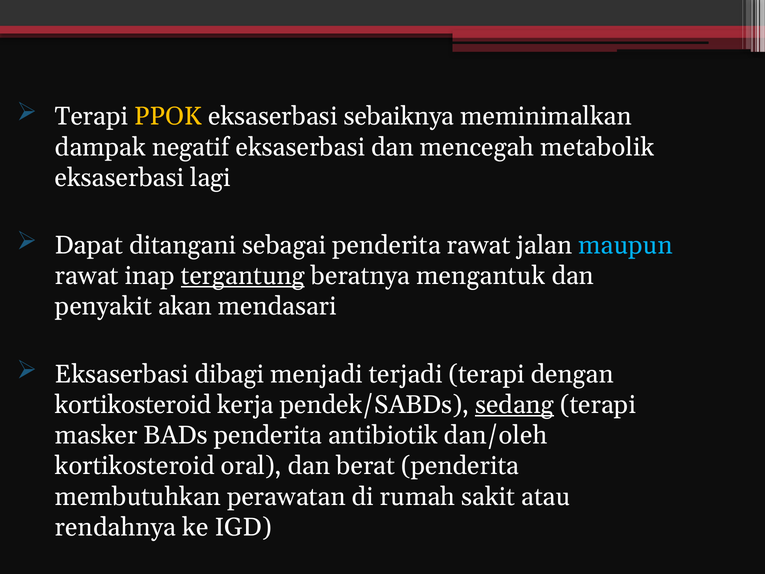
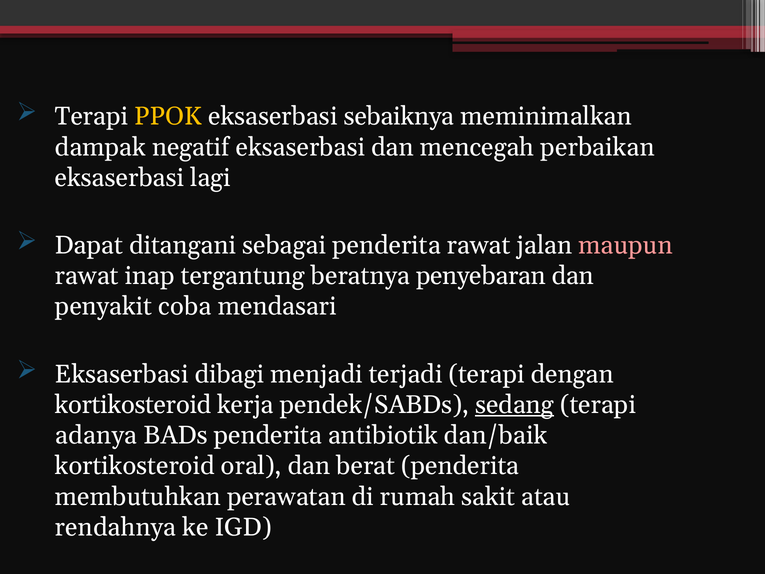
metabolik: metabolik -> perbaikan (598, 147)
maupun colour: light blue -> pink (626, 245)
tergantung underline: present -> none (243, 276)
mengantuk: mengantuk -> penyebaran (481, 276)
akan: akan -> coba (185, 306)
masker: masker -> adanya (96, 435)
dan/oleh: dan/oleh -> dan/baik (496, 435)
